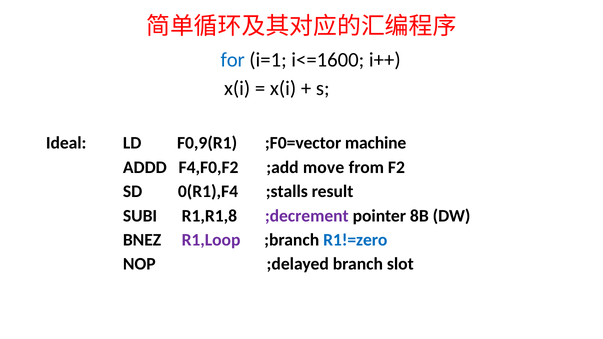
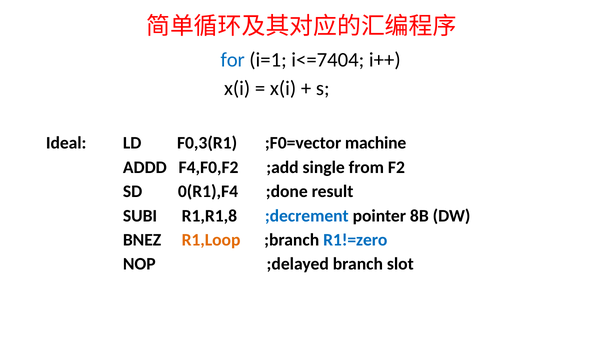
i<=1600: i<=1600 -> i<=7404 (328, 60)
F0,9(R1: F0,9(R1 -> F0,3(R1 (207, 143)
move: move -> single (324, 167)
;stalls: ;stalls -> ;done (287, 192)
;decrement colour: purple -> blue (307, 216)
R1,Loop colour: purple -> orange (211, 240)
